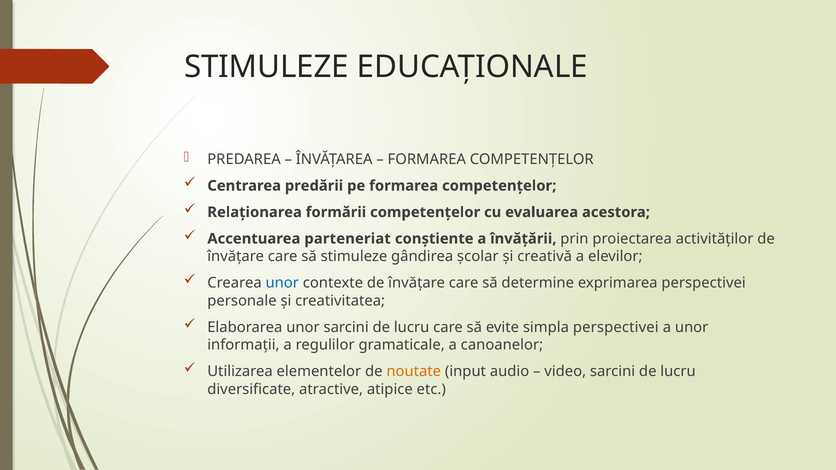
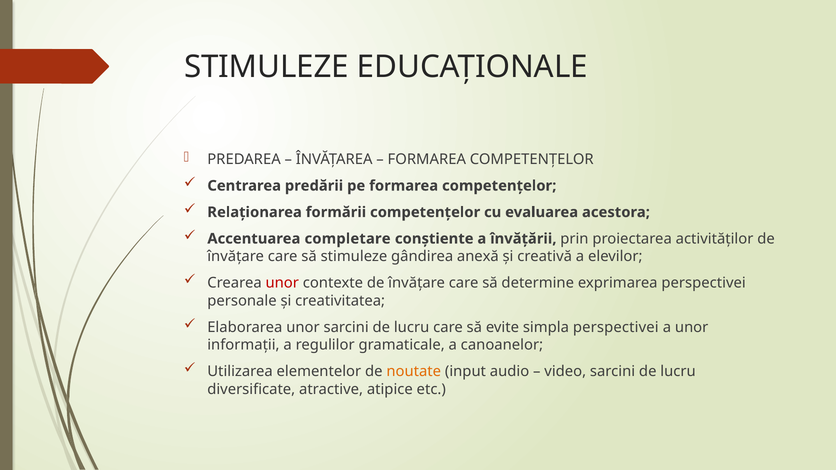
parteneriat: parteneriat -> completare (348, 239)
școlar: școlar -> anexă (478, 257)
unor colour: blue -> red (282, 283)
